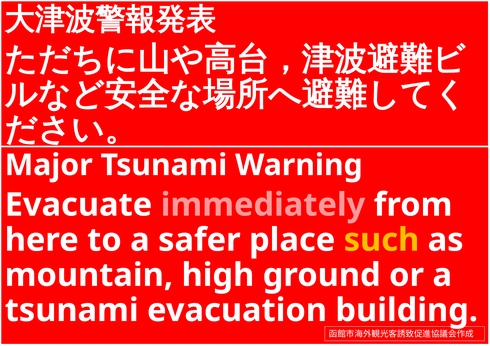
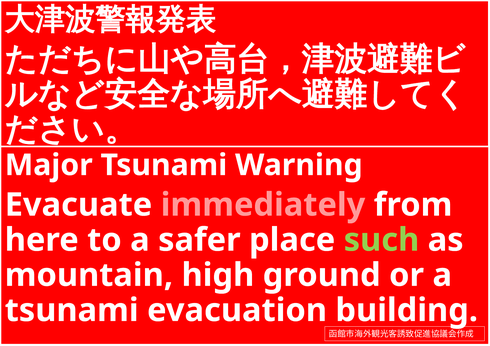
such colour: yellow -> light green (381, 240)
